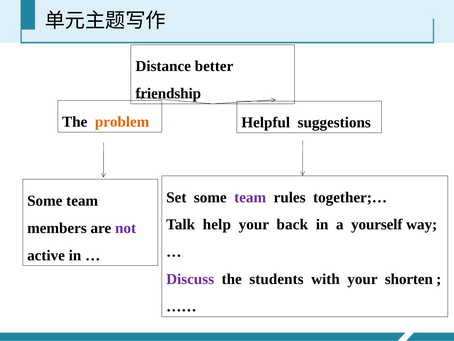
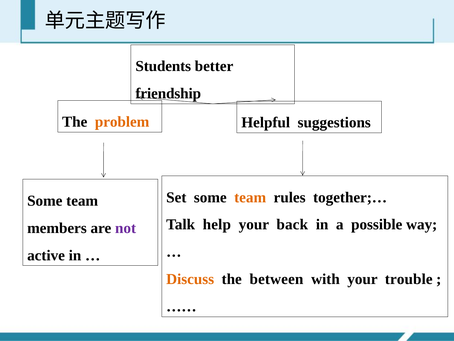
Distance: Distance -> Students (163, 66)
team colour: purple -> orange (250, 197)
yourself: yourself -> possible (377, 224)
Discuss colour: purple -> orange (190, 279)
students: students -> between (276, 279)
shorten: shorten -> trouble (409, 279)
